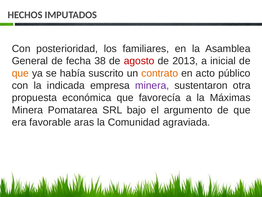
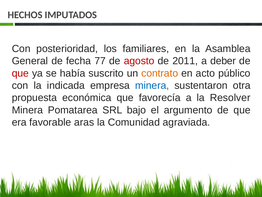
38: 38 -> 77 (100, 61)
2013: 2013 -> 2011 (185, 61)
inicial: inicial -> deber (223, 61)
que colour: orange -> red (20, 73)
minera colour: purple -> blue (152, 85)
Máximas: Máximas -> Resolver (230, 98)
